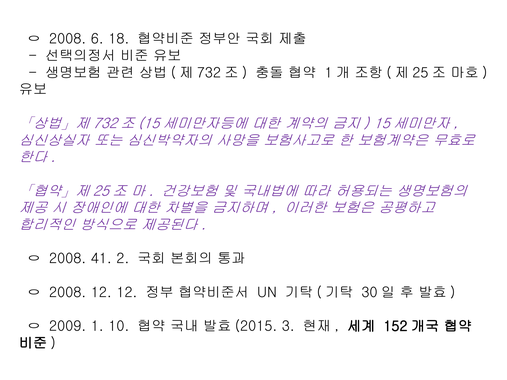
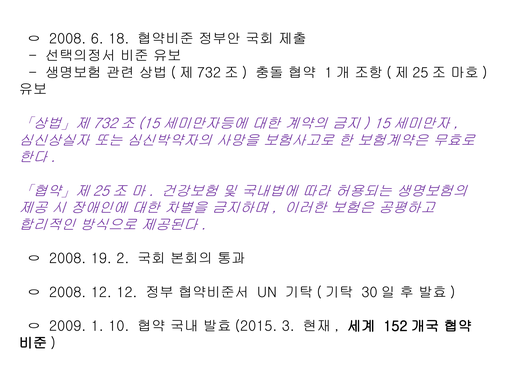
41: 41 -> 19 (101, 259)
